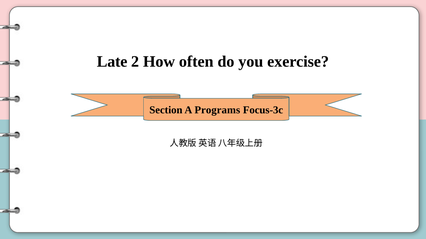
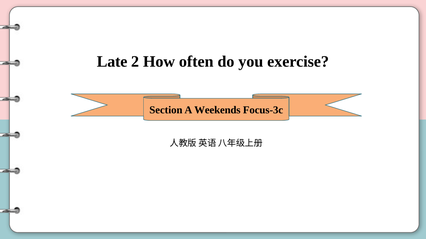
Programs: Programs -> Weekends (217, 110)
